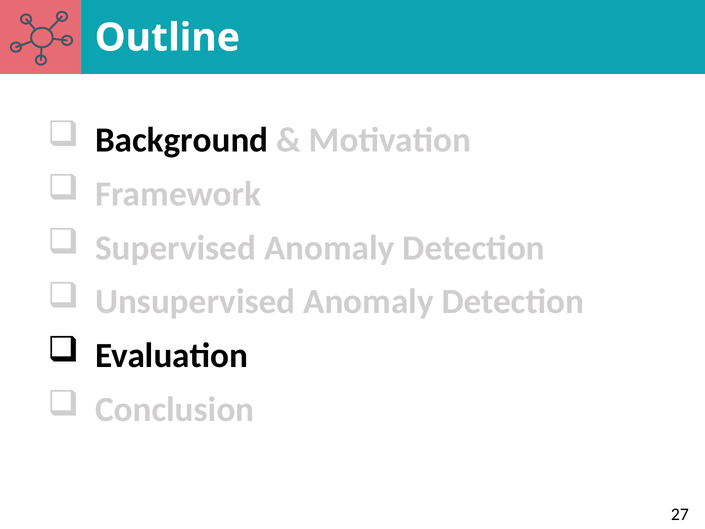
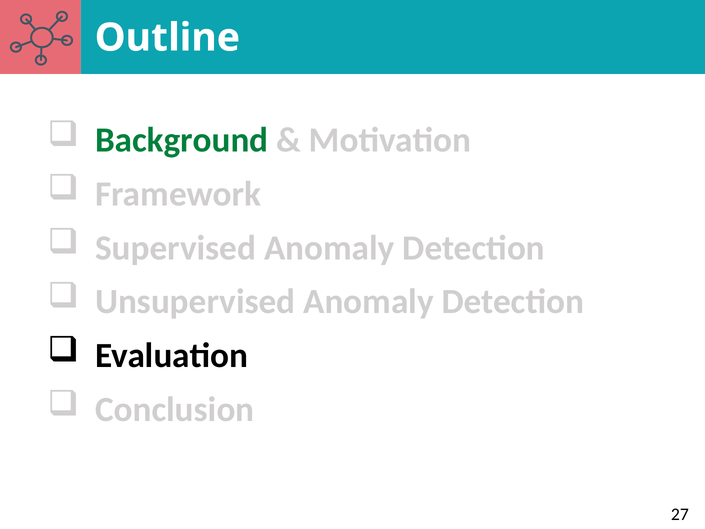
Background colour: black -> green (182, 140)
